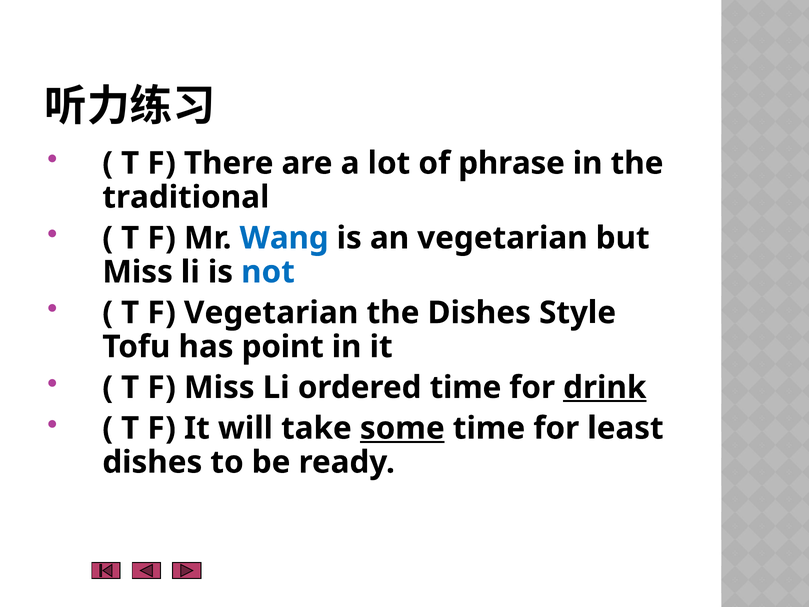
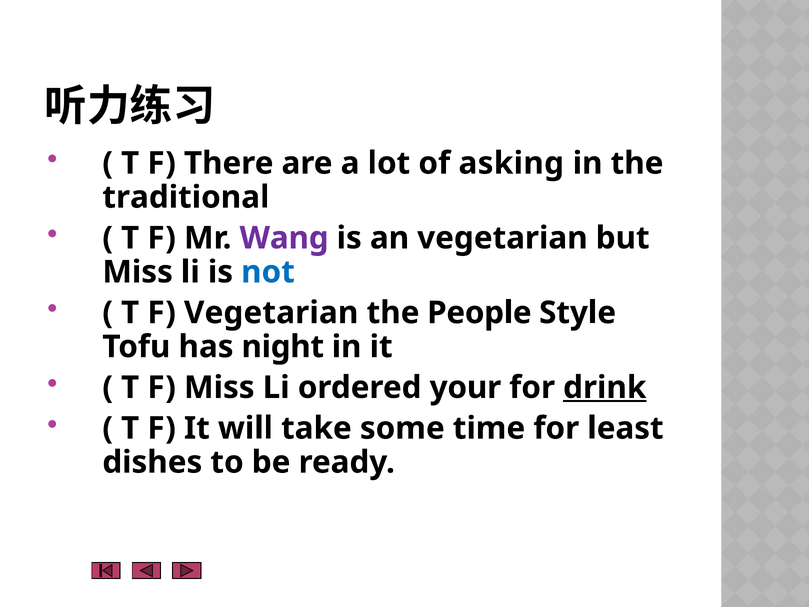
phrase: phrase -> asking (511, 163)
Wang colour: blue -> purple (284, 238)
the Dishes: Dishes -> People (479, 313)
point: point -> night (283, 347)
ordered time: time -> your (465, 387)
some underline: present -> none (402, 428)
